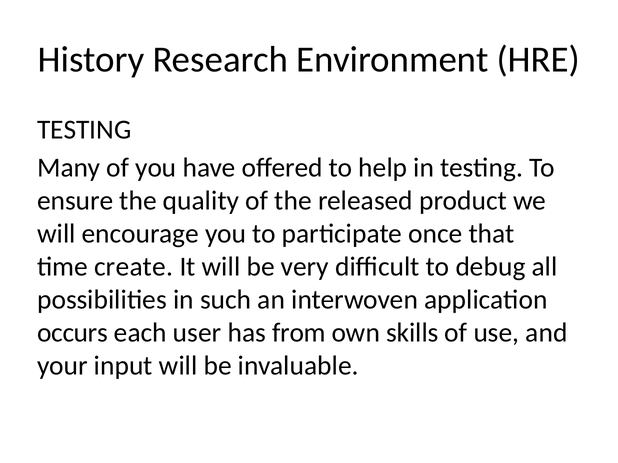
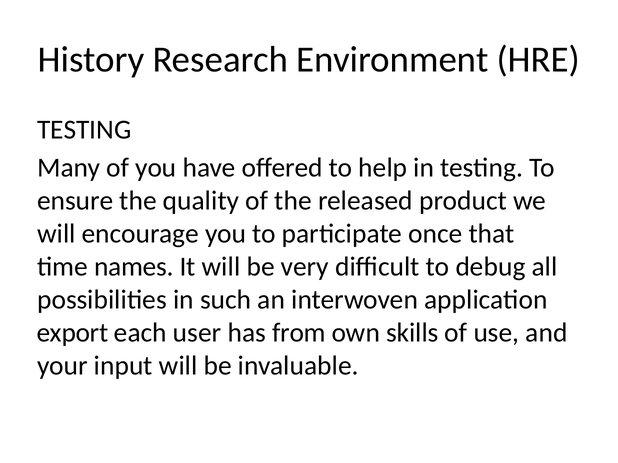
create: create -> names (134, 267)
occurs: occurs -> export (73, 333)
